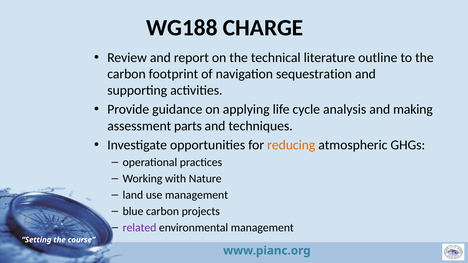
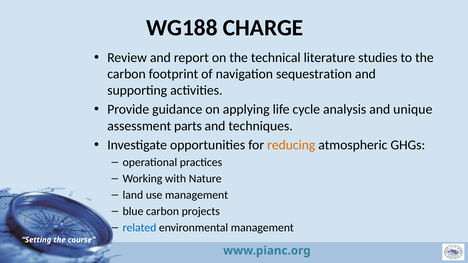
outline: outline -> studies (378, 58)
making: making -> unique (413, 110)
related colour: purple -> blue (139, 228)
